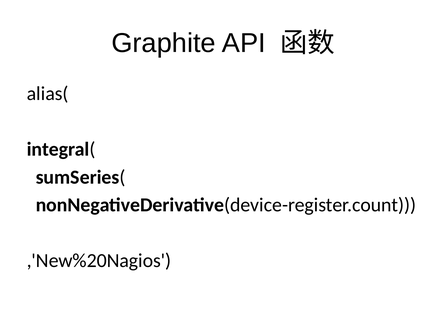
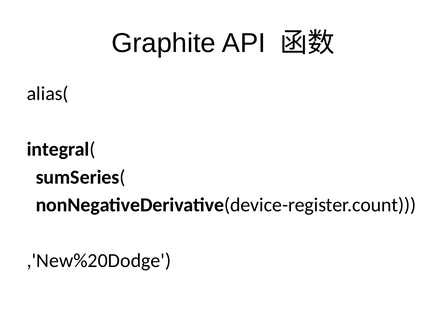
,'New%20Nagios: ,'New%20Nagios -> ,'New%20Dodge (99, 260)
